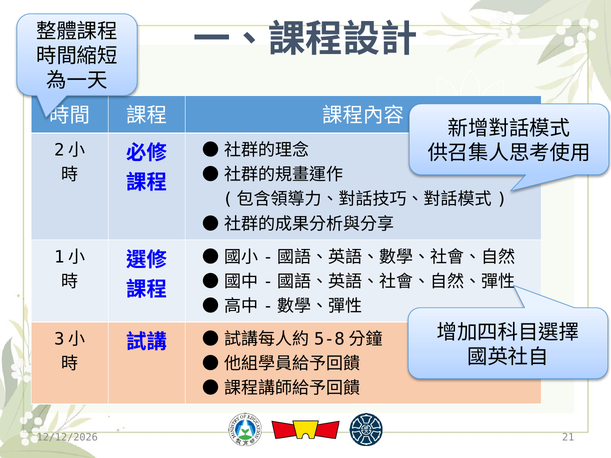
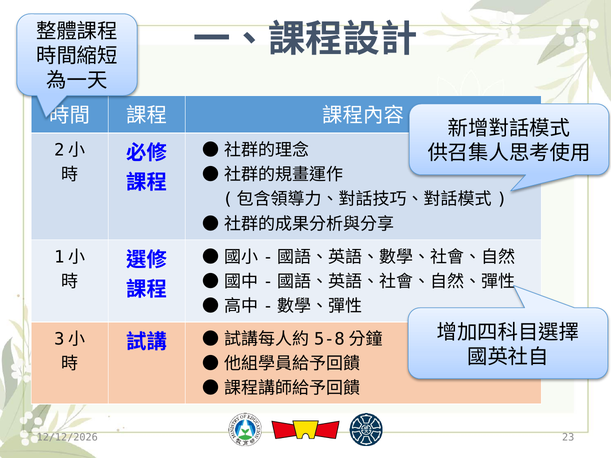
21: 21 -> 23 (568, 438)
